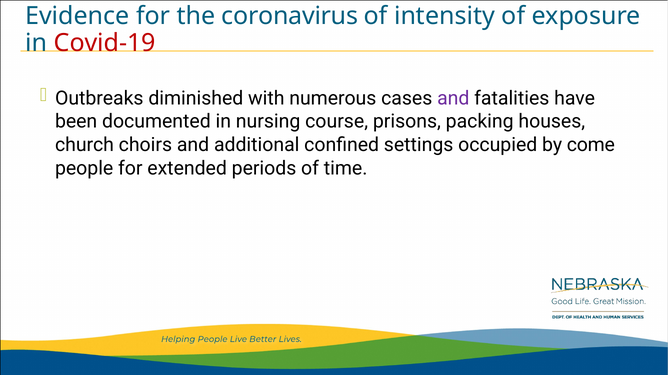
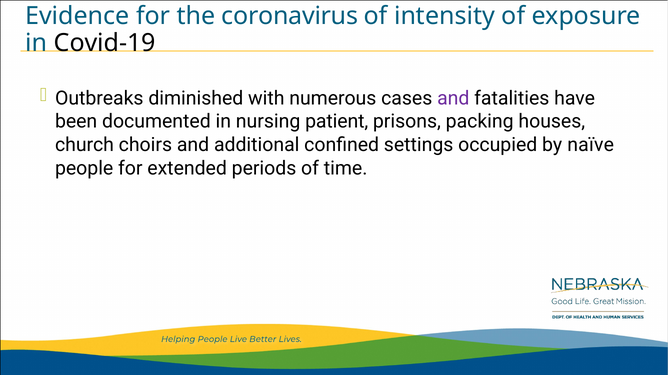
Covid-19 colour: red -> black (105, 43)
course: course -> patient (337, 122)
come: come -> naïve (591, 145)
